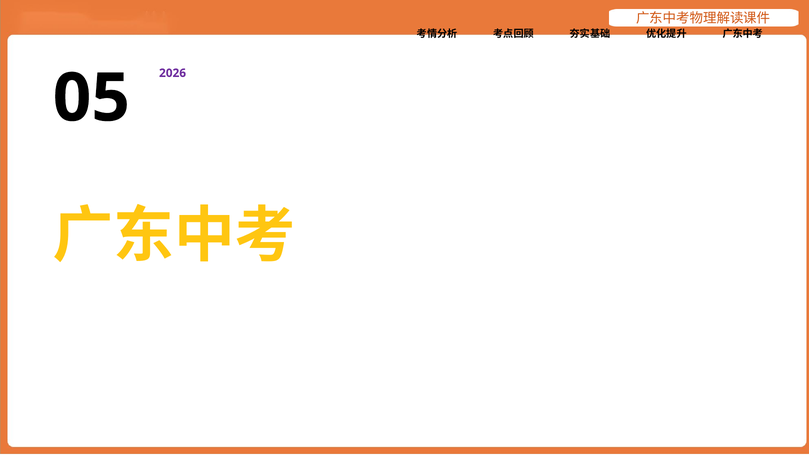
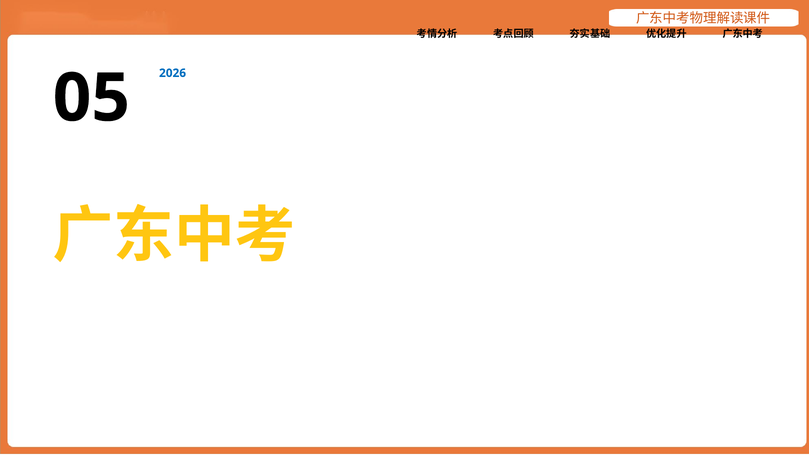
2026 colour: purple -> blue (173, 73)
